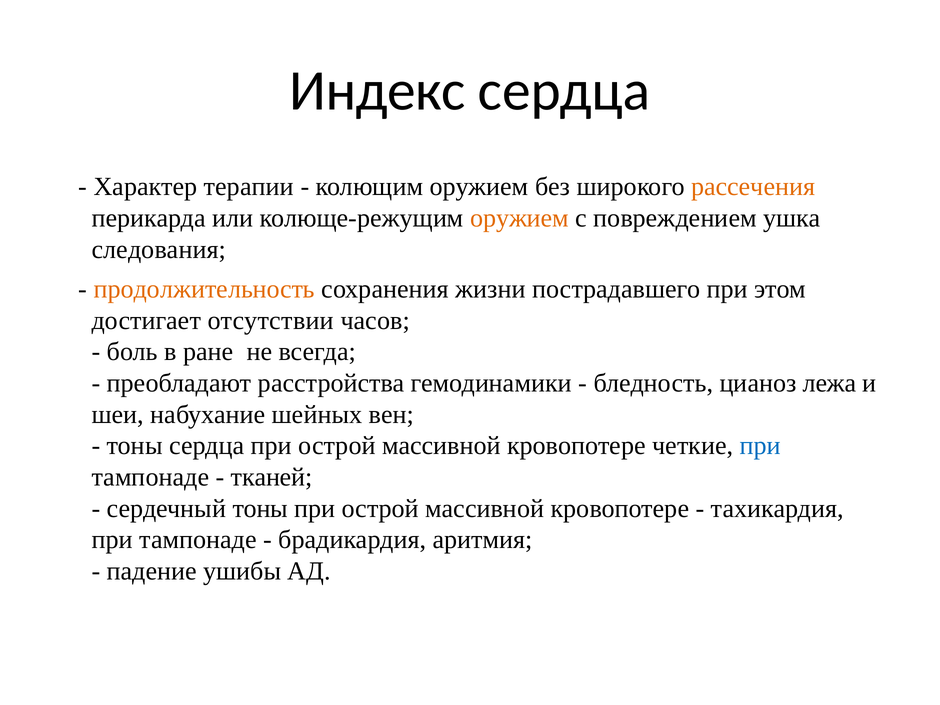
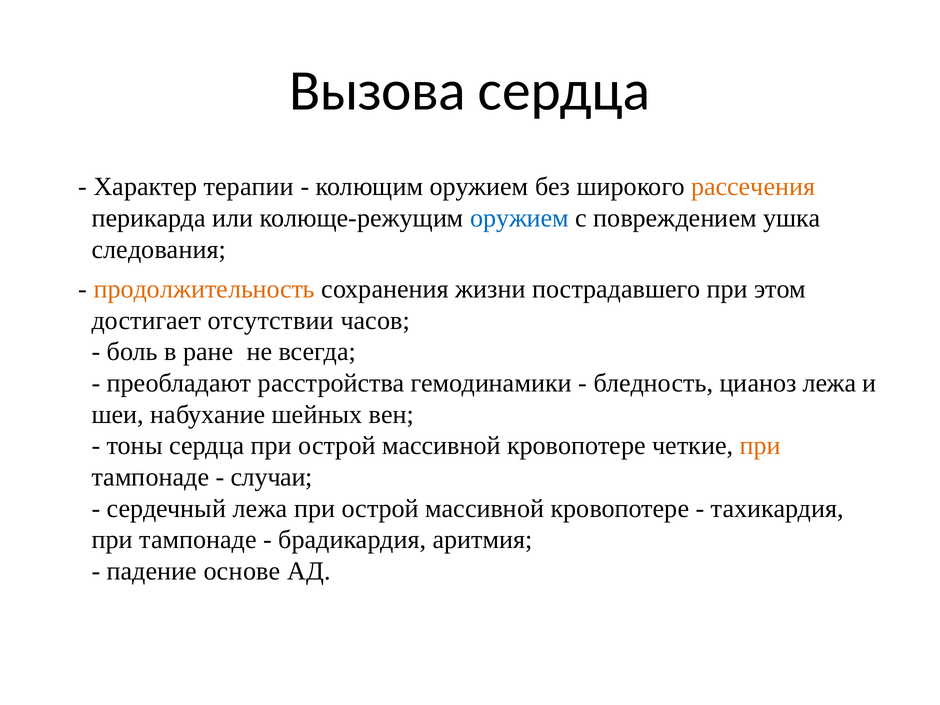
Индекс: Индекс -> Вызова (378, 91)
оружием colour: orange -> blue (519, 218)
при colour: blue -> orange (760, 446)
тканей: тканей -> случаи (272, 477)
сердечный тоны: тоны -> лежа (260, 509)
ушибы: ушибы -> основе (242, 571)
